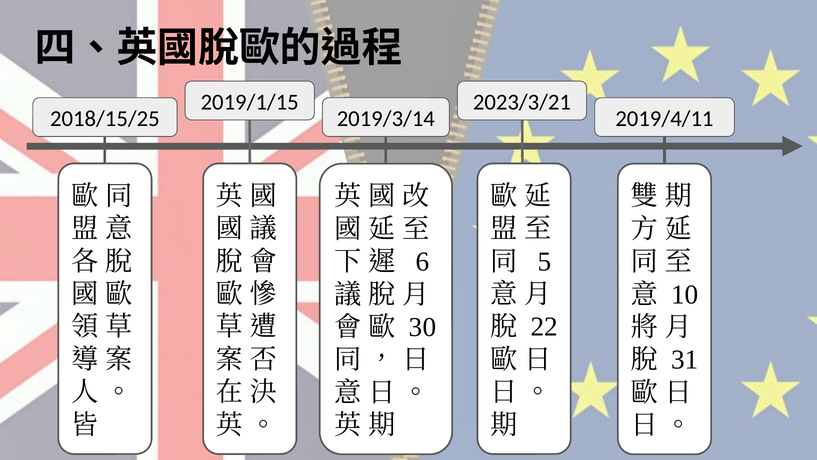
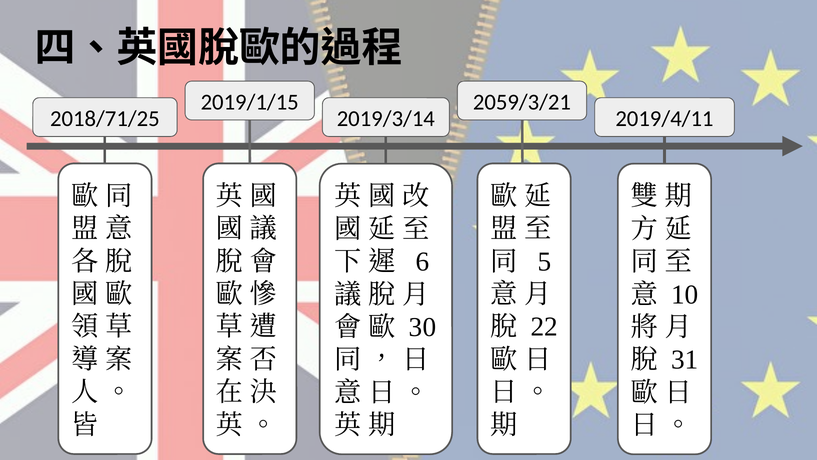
2023/3/21: 2023/3/21 -> 2059/3/21 (522, 102)
2018/15/25: 2018/15/25 -> 2018/71/25 (105, 119)
